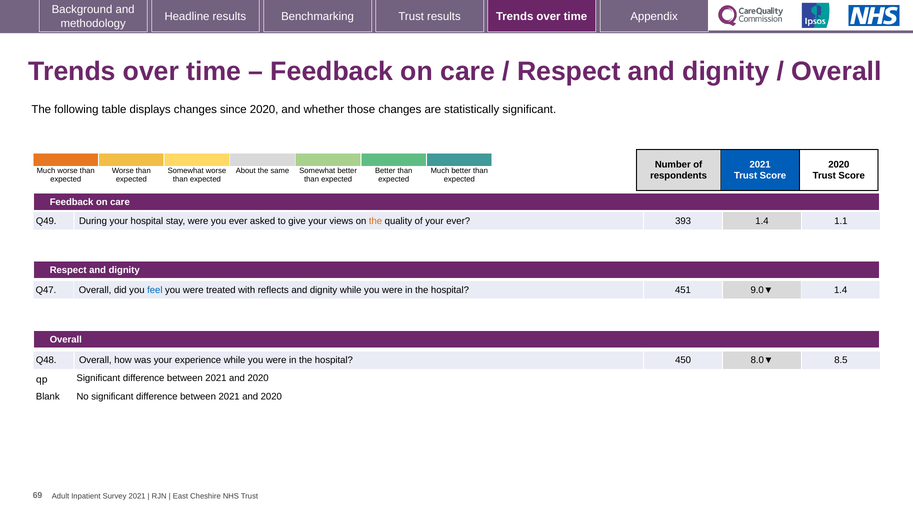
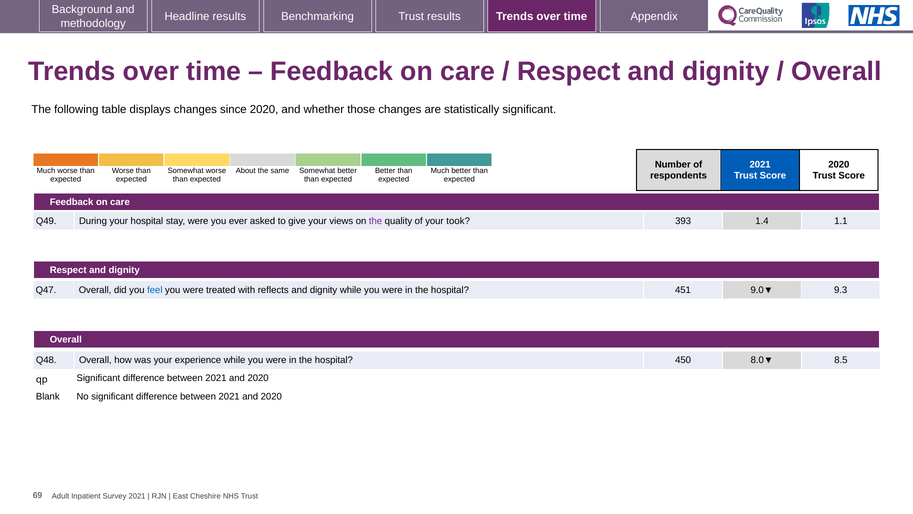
the colour: orange -> purple (376, 221)
your ever: ever -> took (458, 221)
9.0▼ 1.4: 1.4 -> 9.3 (841, 290)
